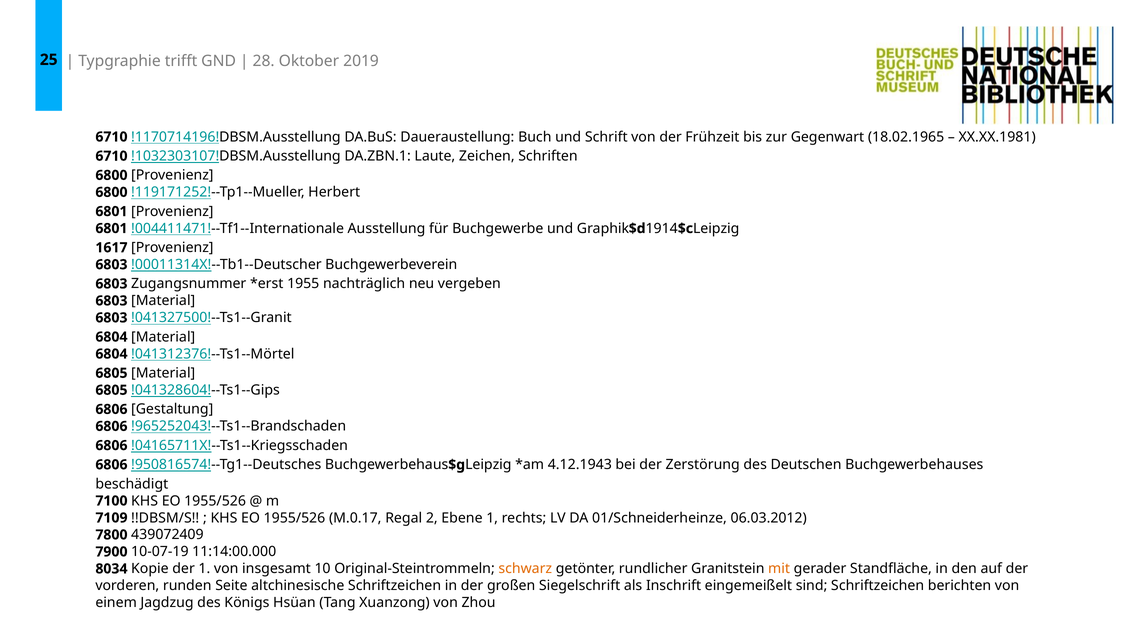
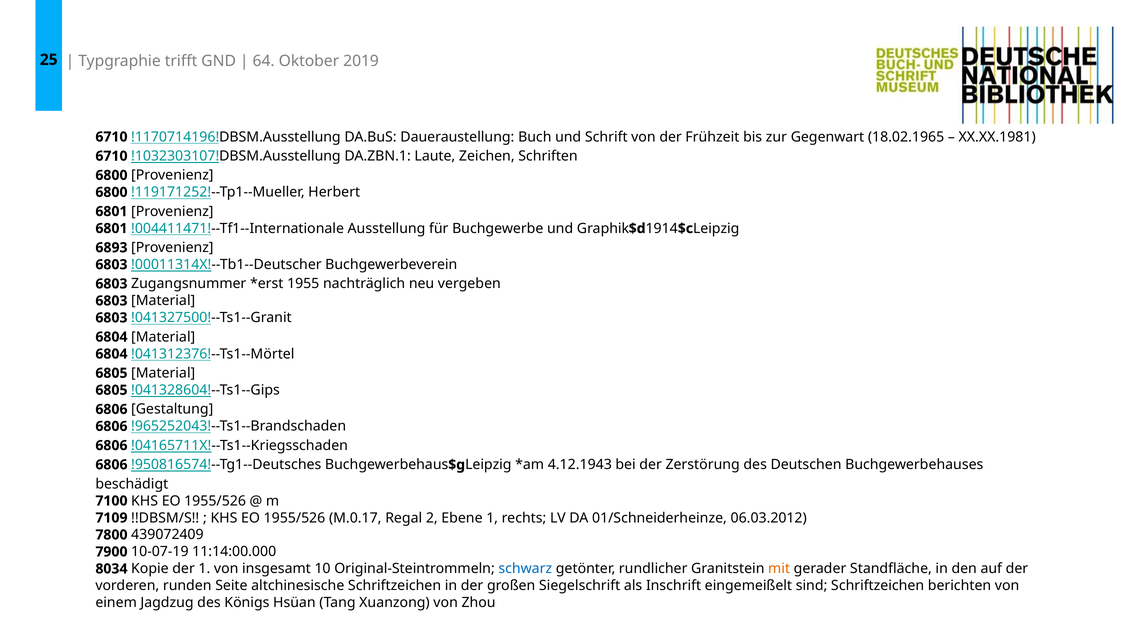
28: 28 -> 64 (264, 61)
1617: 1617 -> 6893 (111, 247)
schwarz colour: orange -> blue (525, 568)
